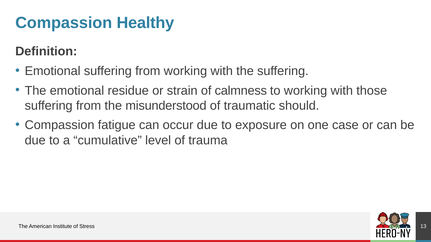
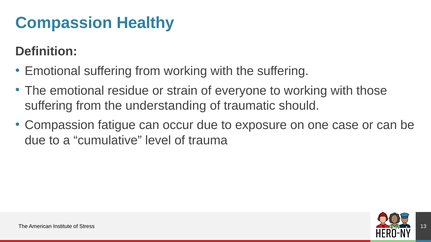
calmness: calmness -> everyone (241, 91)
misunderstood: misunderstood -> understanding (166, 106)
